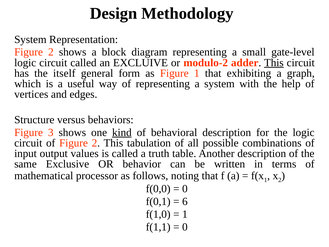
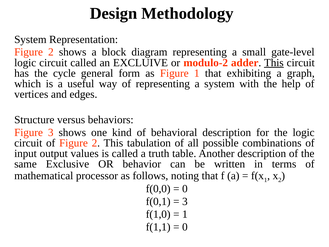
itself: itself -> cycle (64, 73)
kind underline: present -> none (122, 132)
6: 6 -> 3 (185, 201)
